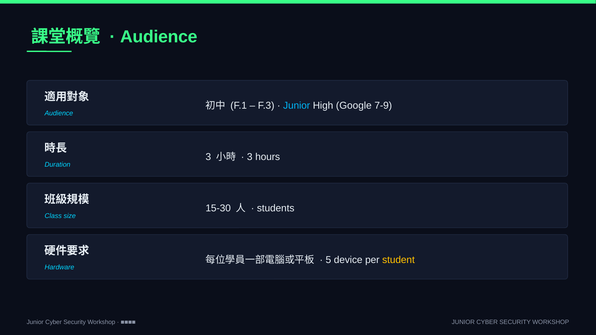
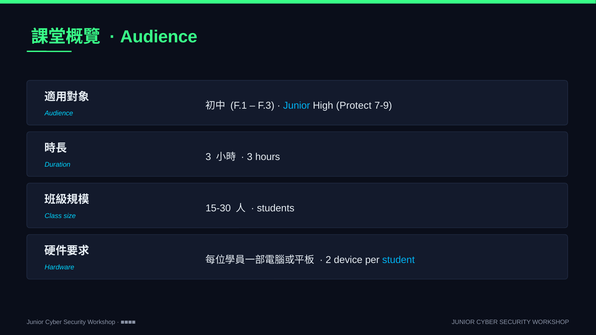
Google: Google -> Protect (354, 106)
5: 5 -> 2 (328, 260)
student colour: yellow -> light blue (398, 260)
